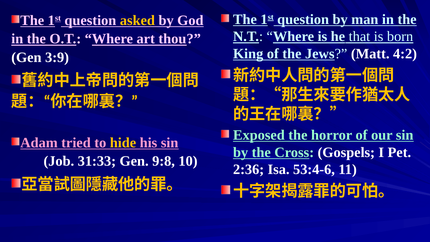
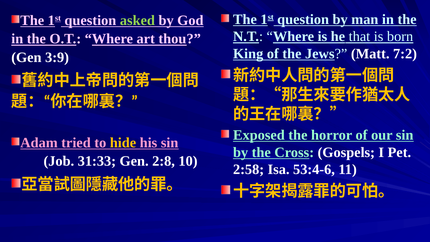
asked colour: yellow -> light green (137, 20)
4:2: 4:2 -> 7:2 (405, 54)
9:8: 9:8 -> 2:8 (164, 161)
2:36: 2:36 -> 2:58 (249, 169)
